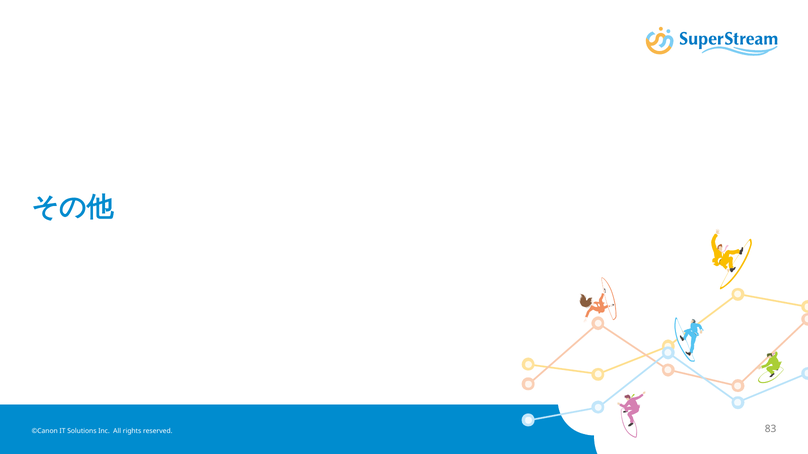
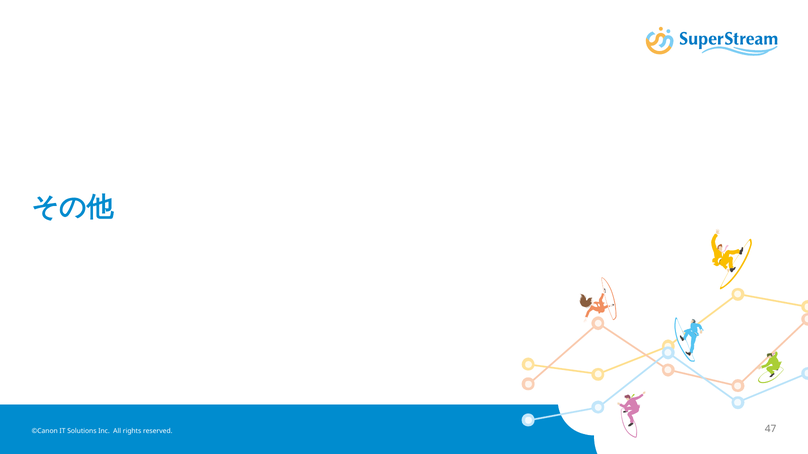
83: 83 -> 47 (771, 429)
